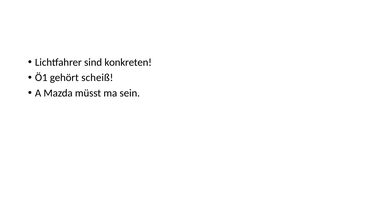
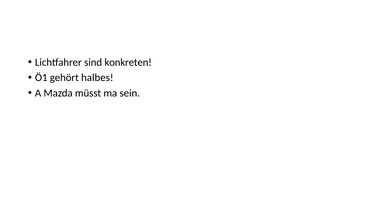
scheiß: scheiß -> halbes (97, 78)
